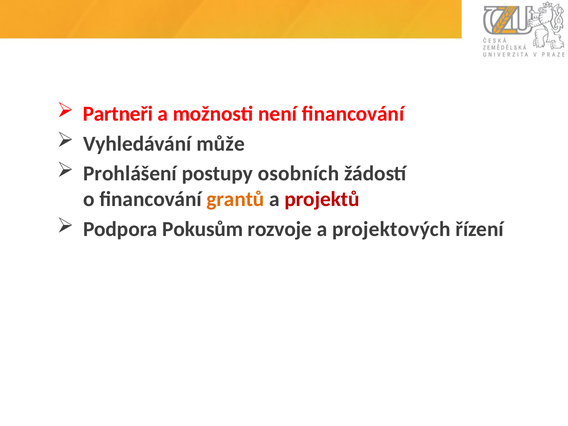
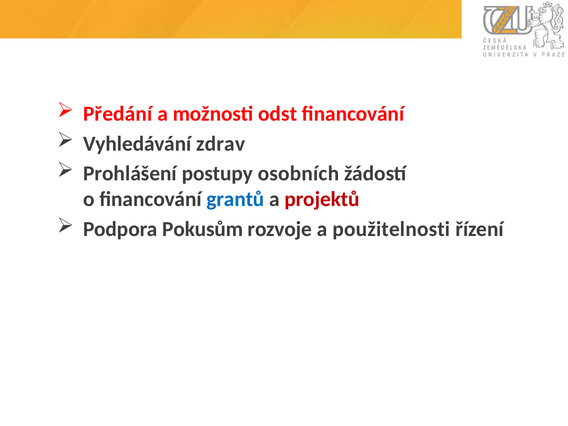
Partneři: Partneři -> Předání (118, 114)
není: není -> odst (278, 114)
může: může -> zdrav (221, 144)
grantů colour: orange -> blue (235, 199)
projektových: projektových -> použitelnosti (391, 229)
